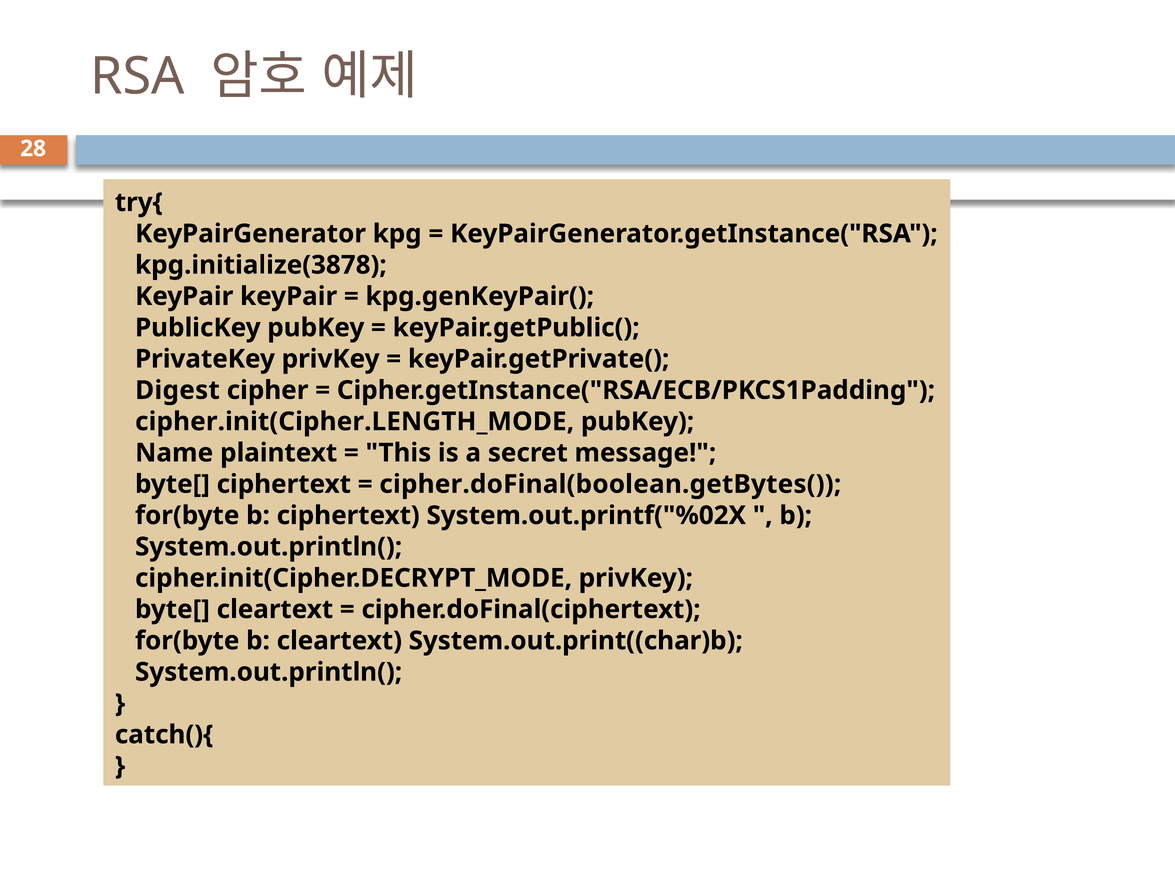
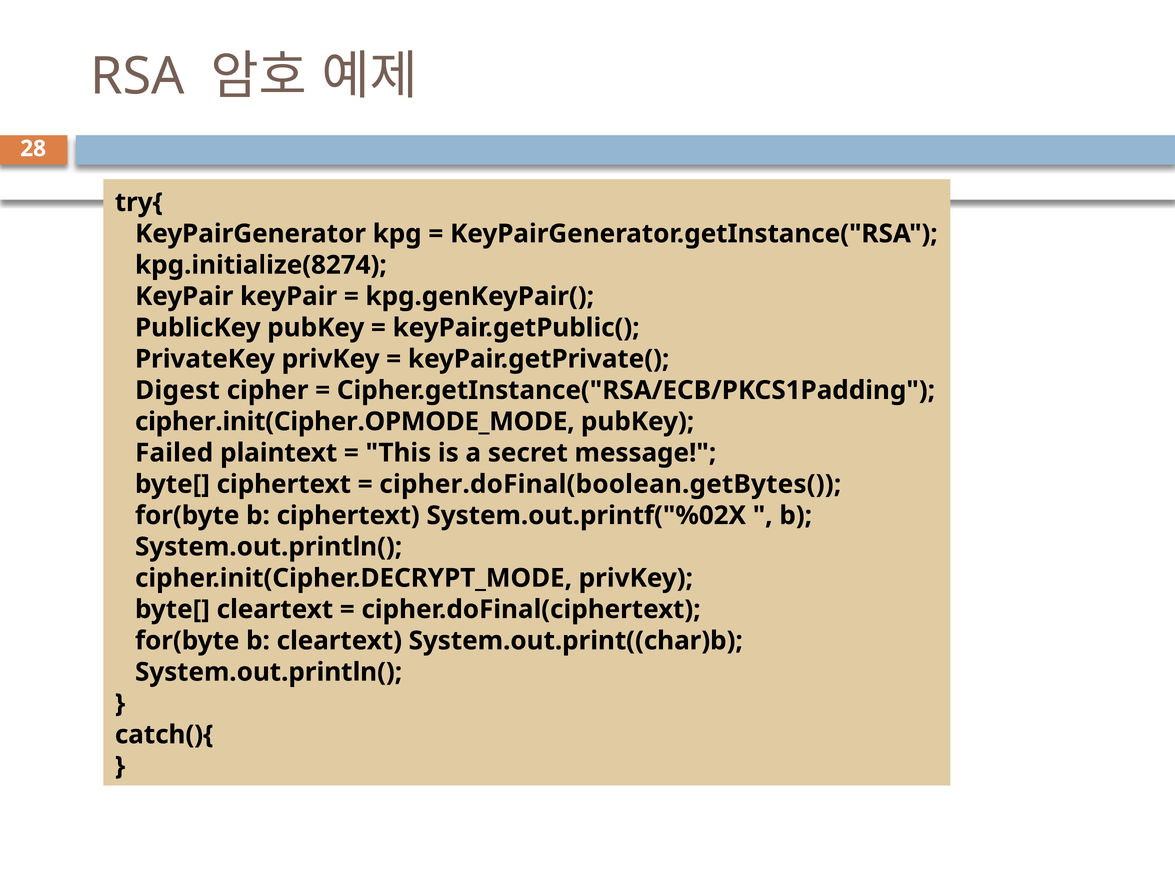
kpg.initialize(3878: kpg.initialize(3878 -> kpg.initialize(8274 (261, 265)
cipher.init(Cipher.LENGTH_MODE: cipher.init(Cipher.LENGTH_MODE -> cipher.init(Cipher.OPMODE_MODE (355, 422)
Name: Name -> Failed (174, 453)
